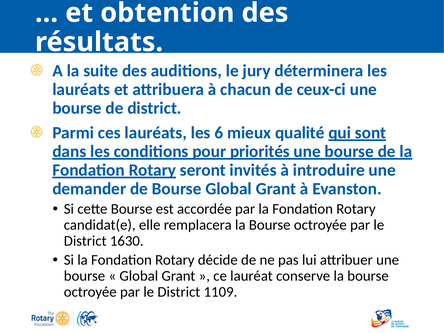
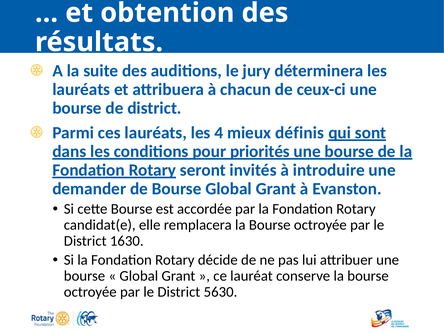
6: 6 -> 4 (219, 133)
qualité: qualité -> définis (300, 133)
1109: 1109 -> 5630 (220, 292)
